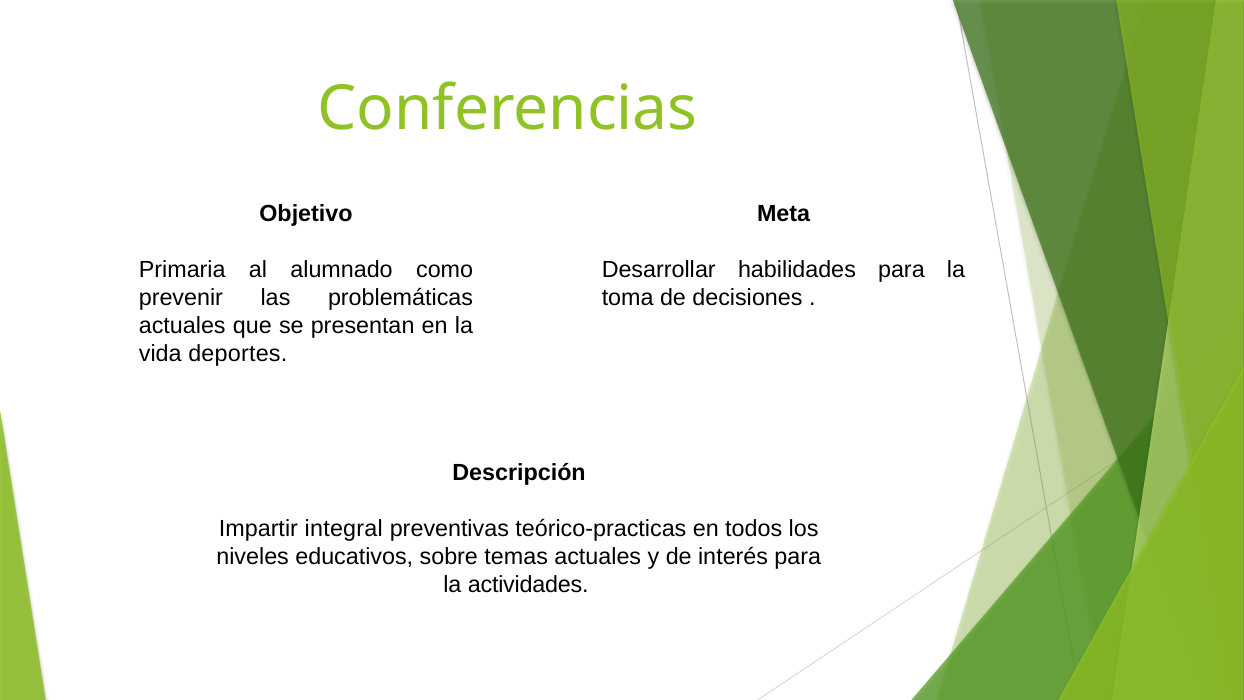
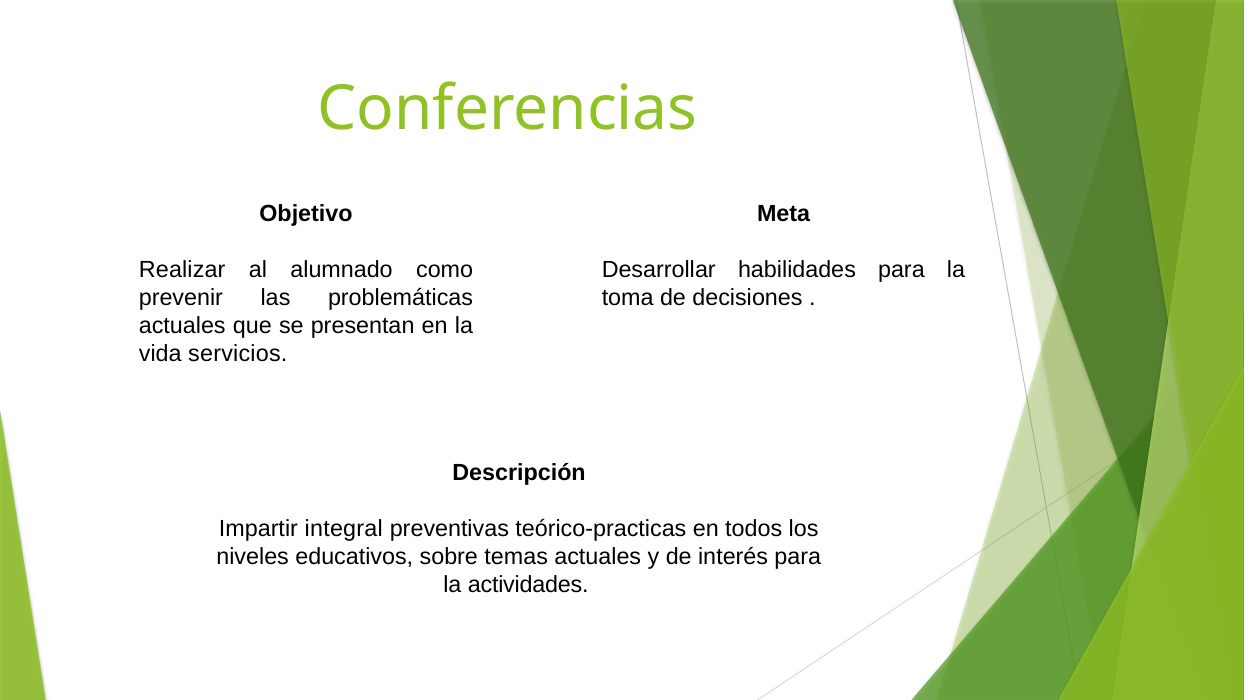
Primaria: Primaria -> Realizar (182, 270)
deportes: deportes -> servicios (238, 354)
